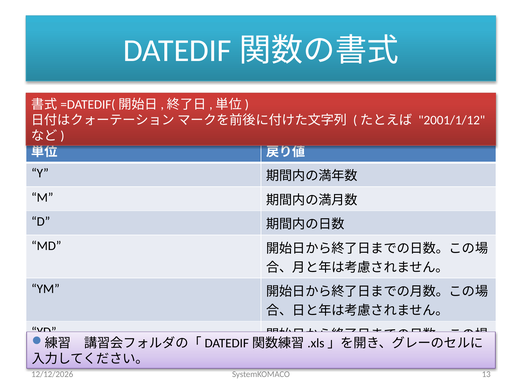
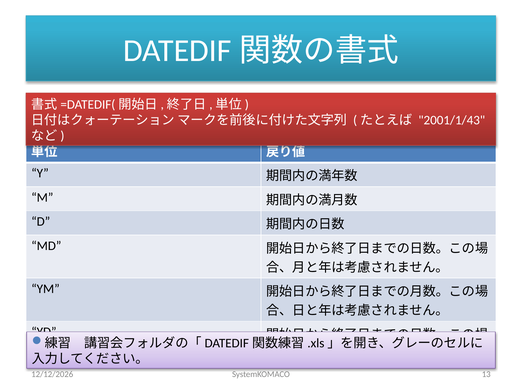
2001/1/12: 2001/1/12 -> 2001/1/43 (452, 120)
